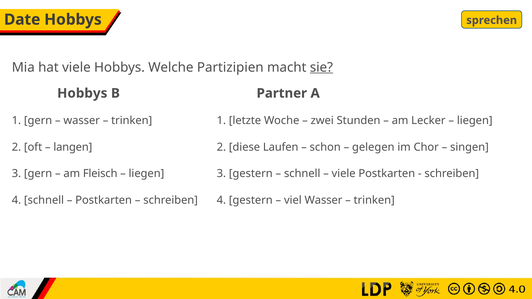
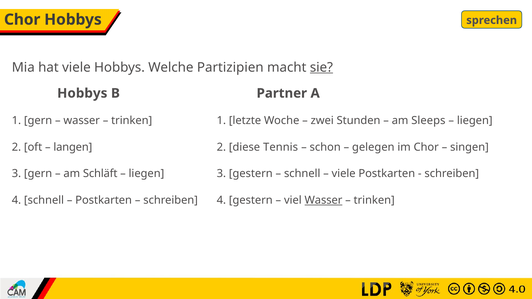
Date: Date -> Chor (22, 20)
Lecker: Lecker -> Sleeps (428, 121)
Laufen: Laufen -> Tennis (281, 147)
Fleisch: Fleisch -> Schläft (100, 174)
Wasser underline: none -> present (323, 200)
